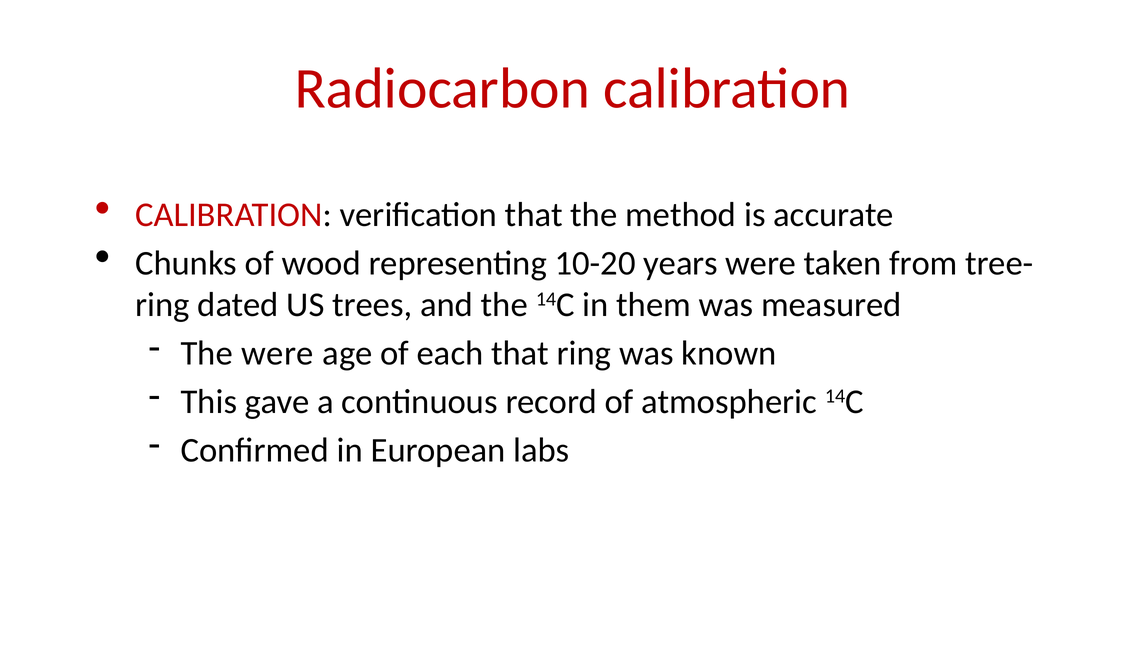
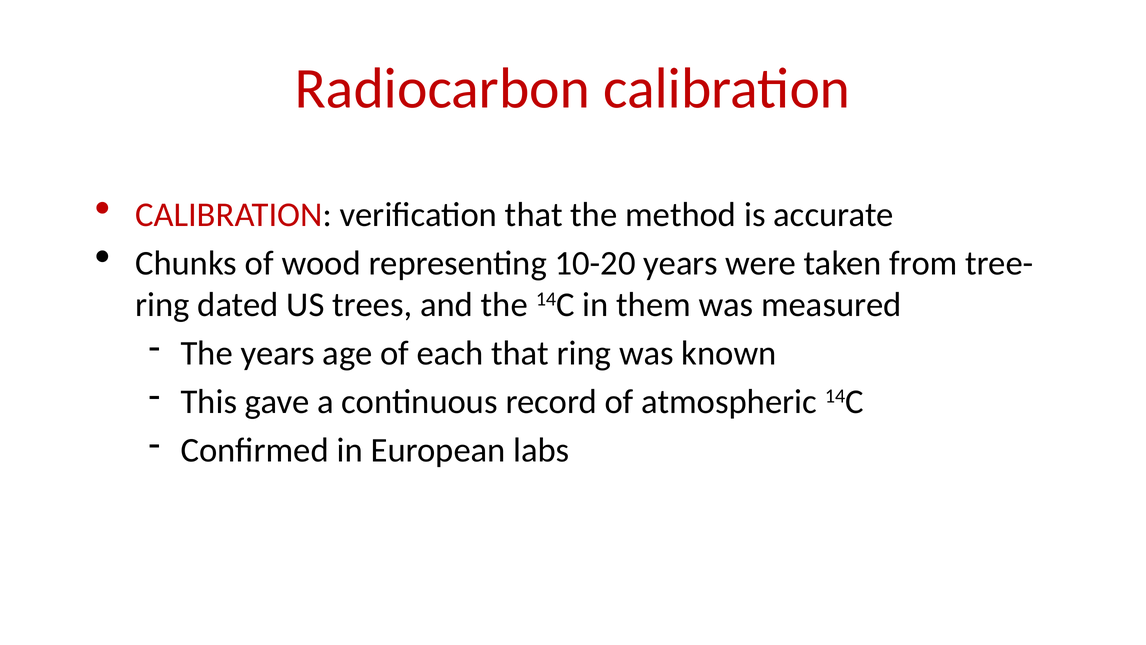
The were: were -> years (278, 353)
